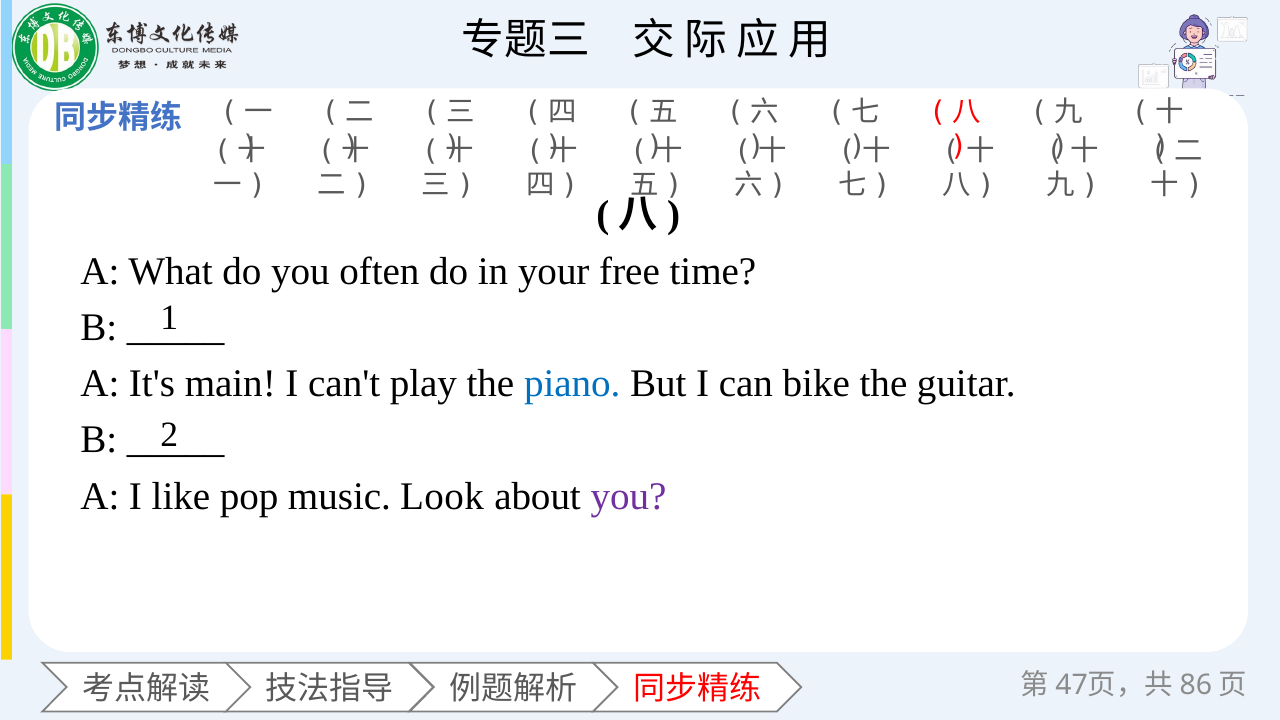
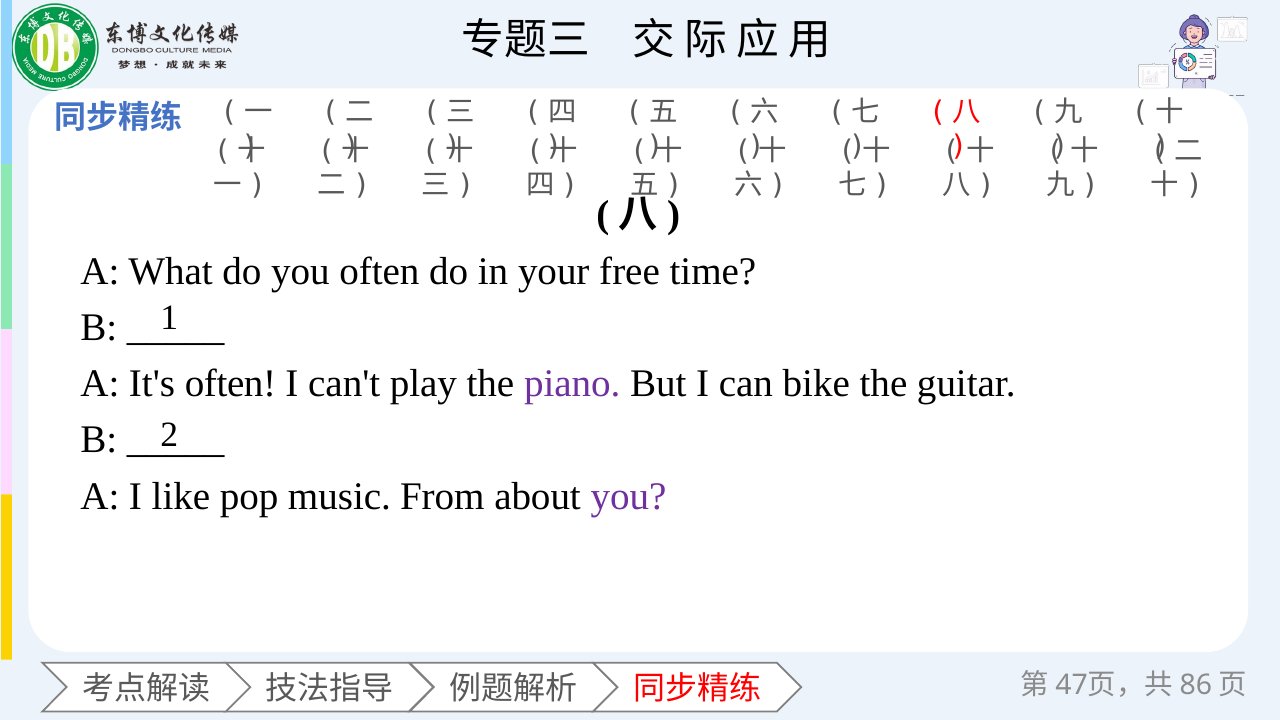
It's main: main -> often (230, 384)
piano colour: blue -> purple (572, 384)
Look: Look -> From (442, 496)
